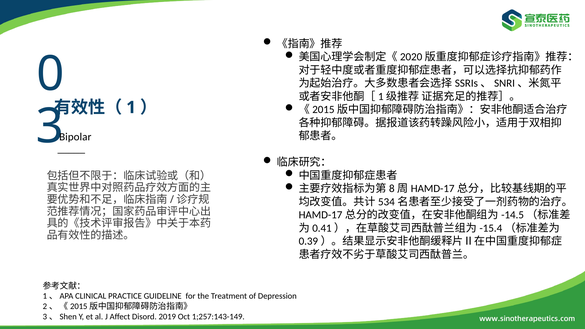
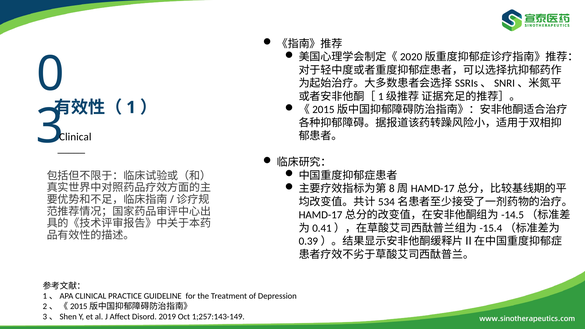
Bipolar: Bipolar -> Clinical (75, 137)
